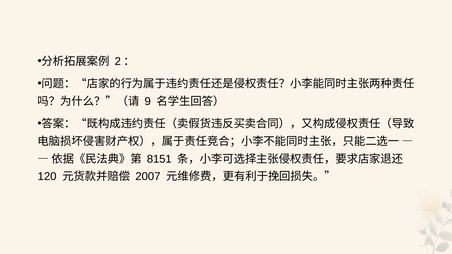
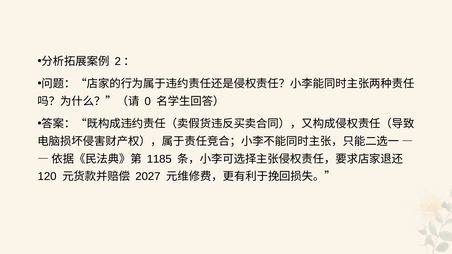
9: 9 -> 0 (148, 102)
8151: 8151 -> 1185 (159, 159)
2007: 2007 -> 2027 (148, 177)
